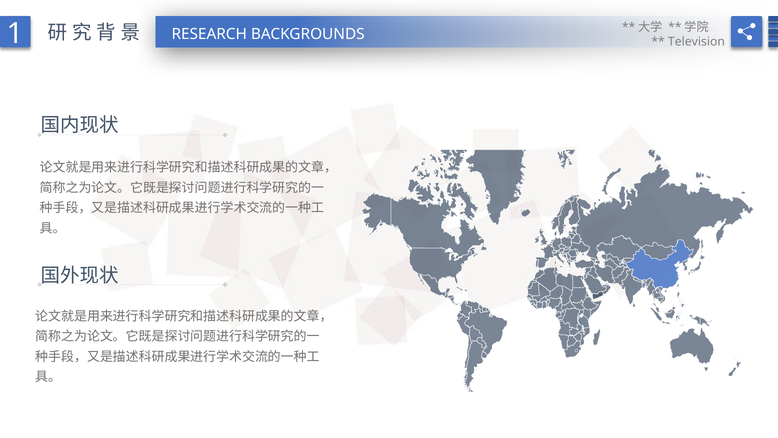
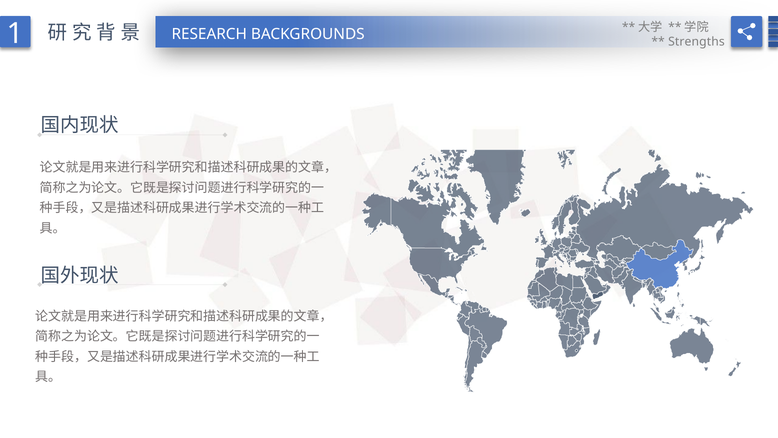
Television: Television -> Strengths (696, 42)
